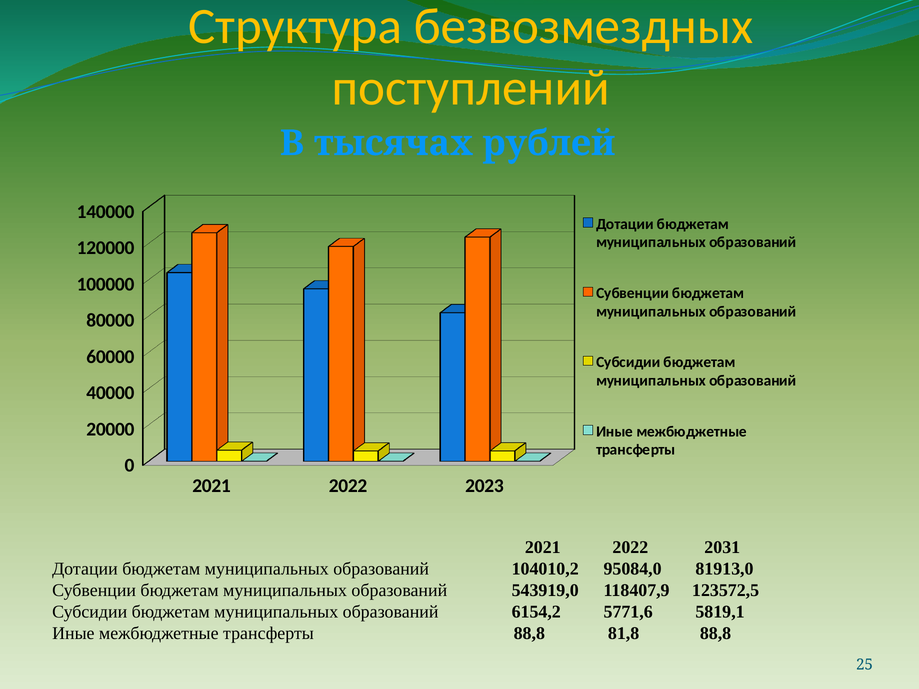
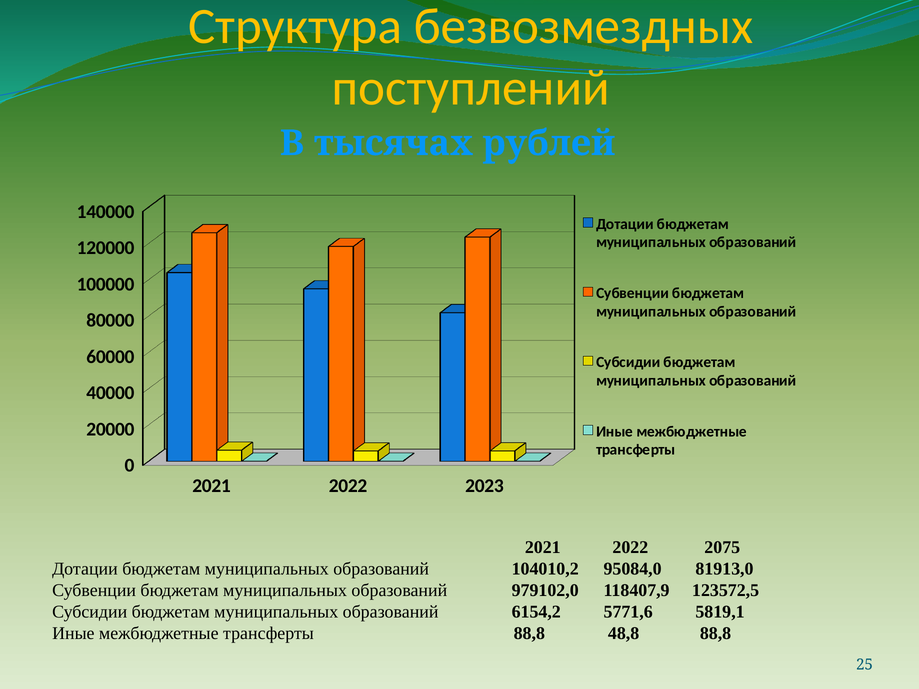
2031: 2031 -> 2075 (722, 548)
543919,0: 543919,0 -> 979102,0 (545, 591)
81,8: 81,8 -> 48,8 (624, 634)
